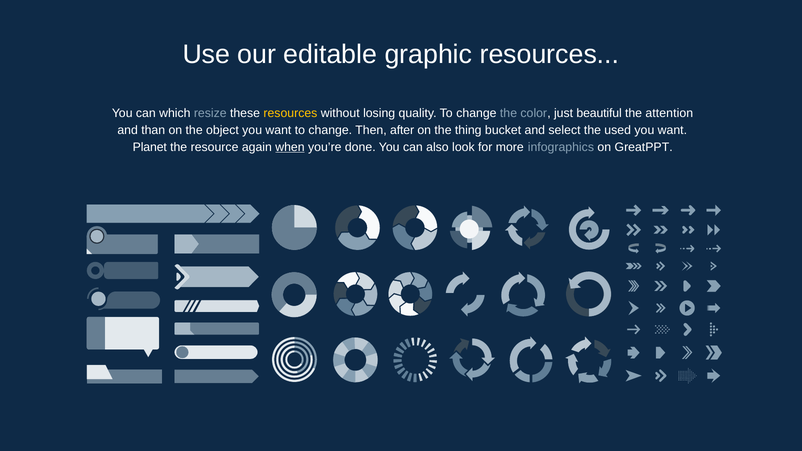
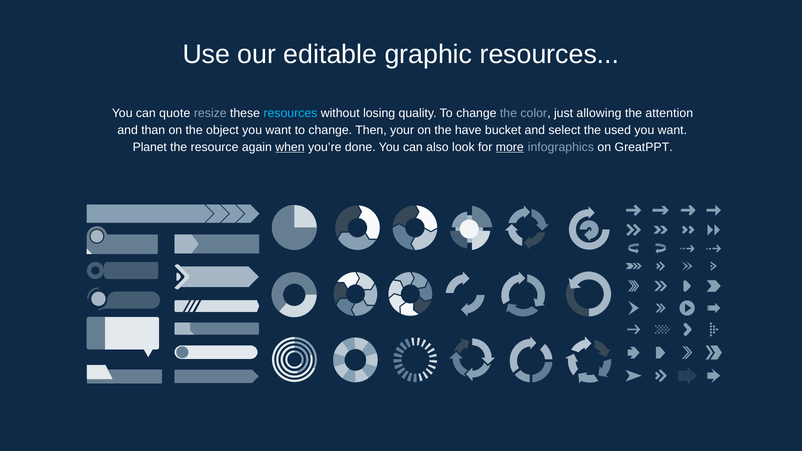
which: which -> quote (175, 113)
resources colour: yellow -> light blue (290, 113)
beautiful: beautiful -> allowing (599, 113)
after: after -> your (402, 130)
thing: thing -> have (468, 130)
more underline: none -> present (510, 147)
